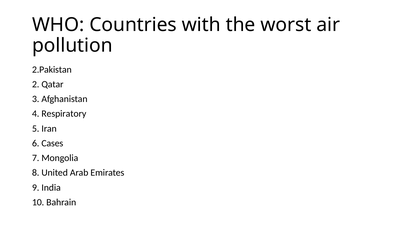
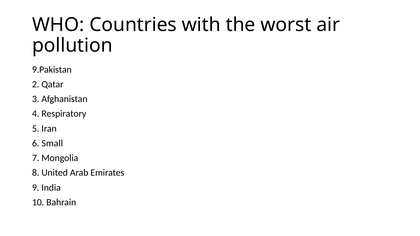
2.Pakistan: 2.Pakistan -> 9.Pakistan (52, 70)
Cases: Cases -> Small (52, 143)
